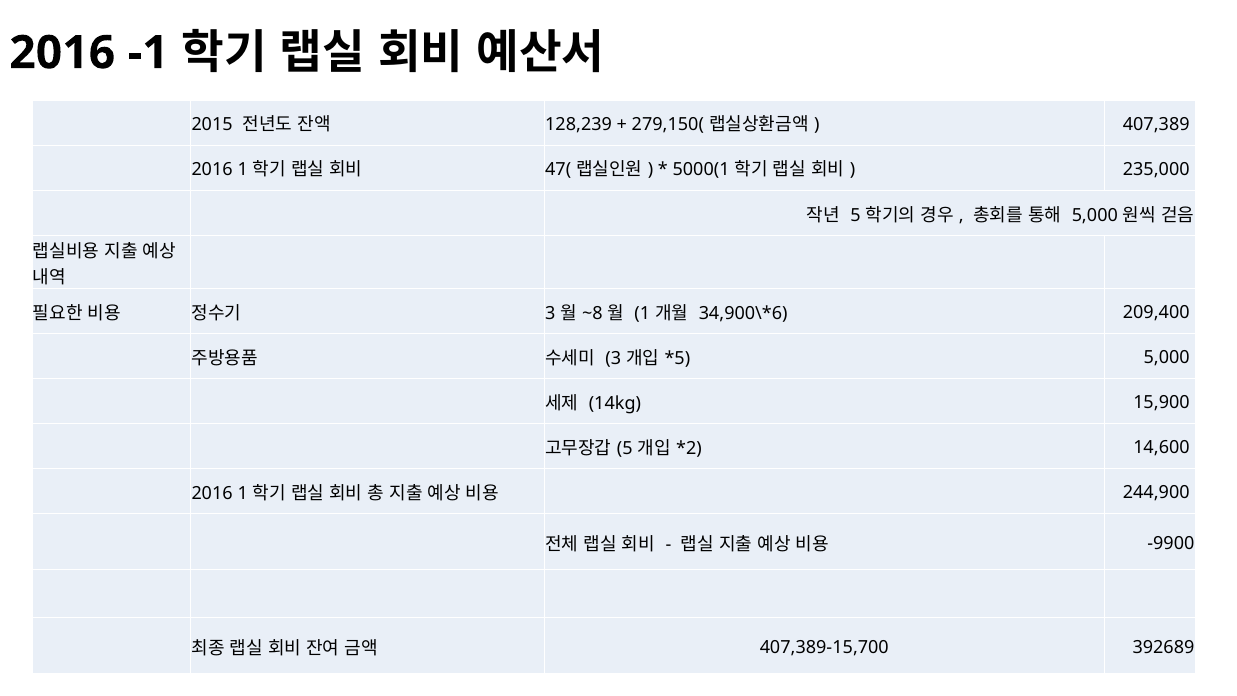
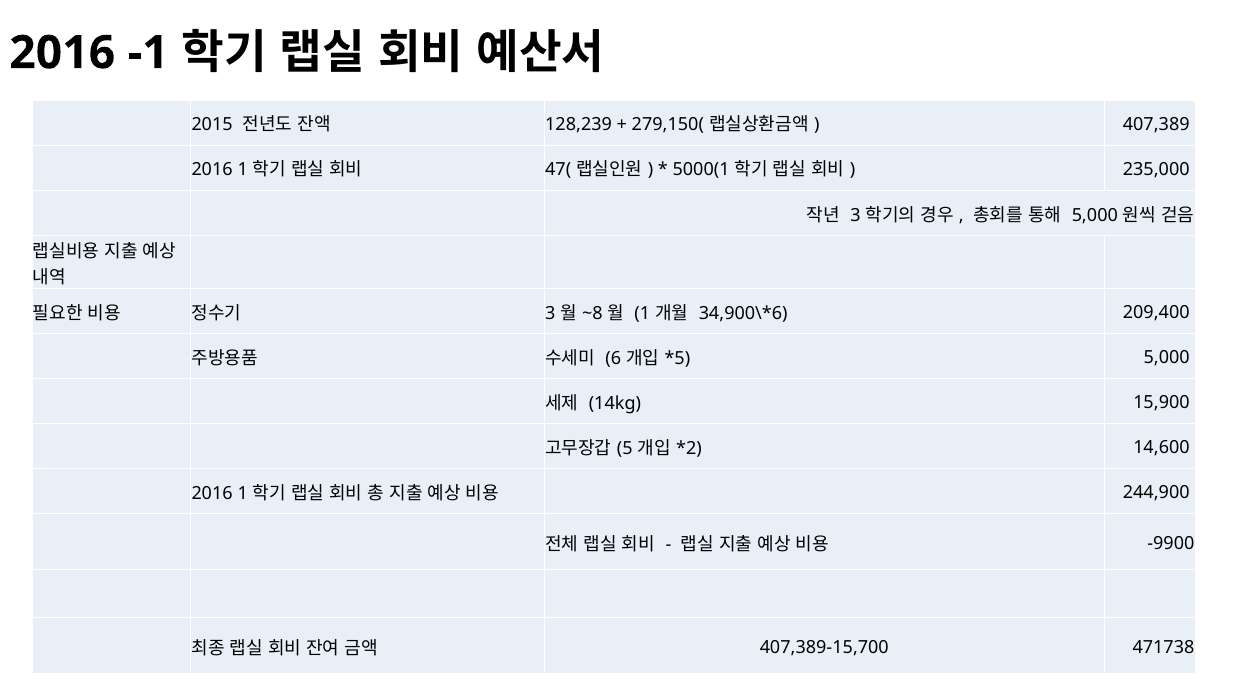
5: 5 -> 3 (856, 215)
3: 3 -> 6 (613, 358)
392689: 392689 -> 471738 (1163, 647)
